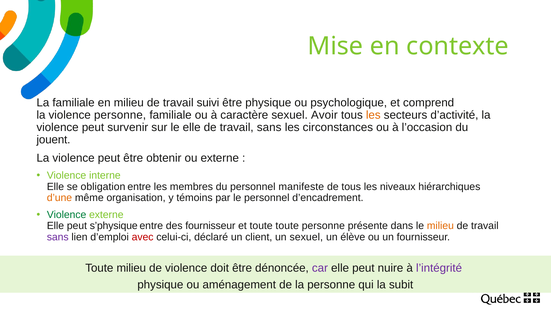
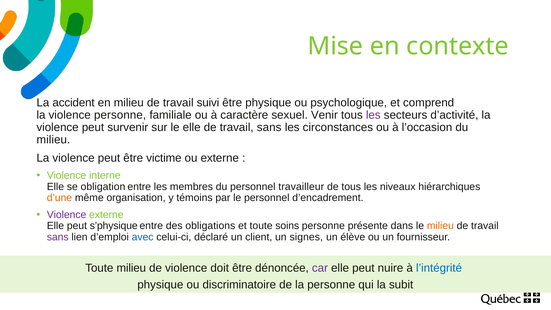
La familiale: familiale -> accident (74, 103)
Avoir: Avoir -> Venir (324, 115)
les colour: orange -> purple (373, 115)
jouent: jouent -> milieu (53, 140)
obtenir: obtenir -> victime (164, 158)
manifeste: manifeste -> travailleur (301, 187)
Violence colour: green -> purple (67, 215)
des fournisseur: fournisseur -> obligations (210, 226)
toute toute: toute -> soins (287, 226)
avec colour: red -> blue (143, 237)
un sexuel: sexuel -> signes (306, 237)
l’intégrité colour: purple -> blue (439, 268)
aménagement: aménagement -> discriminatoire (239, 285)
